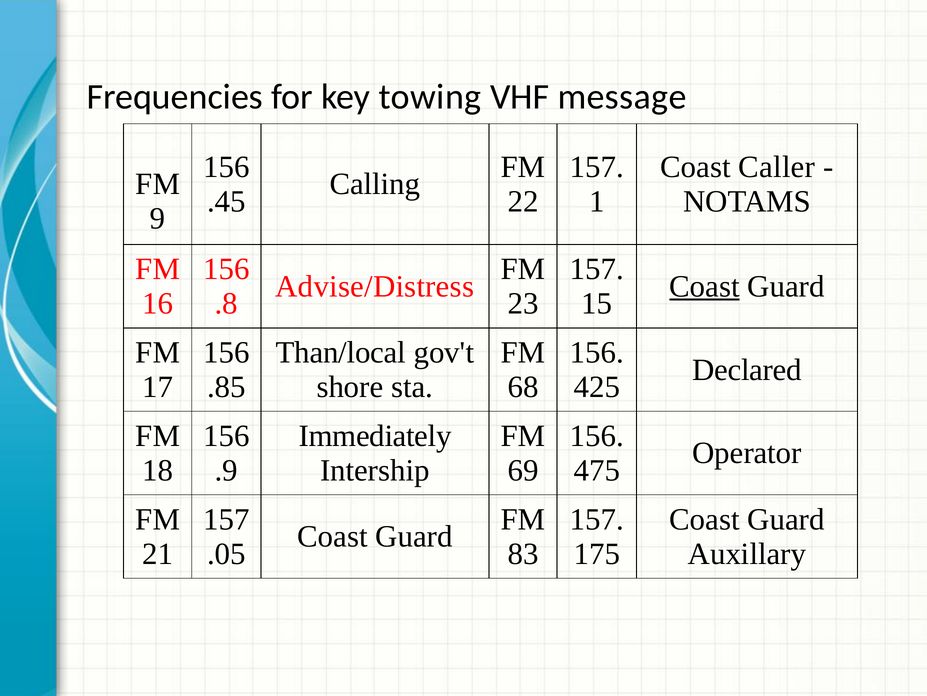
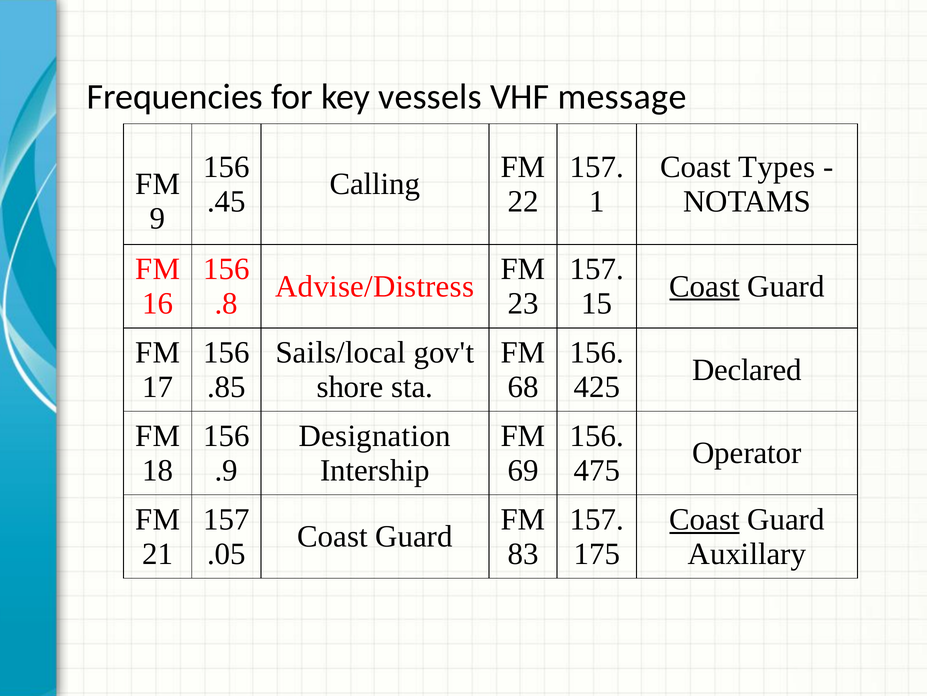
towing: towing -> vessels (430, 97)
Caller: Caller -> Types (777, 167)
Than/local: Than/local -> Sails/local (341, 352)
Immediately: Immediately -> Designation (375, 436)
Coast underline: none -> present (704, 519)
